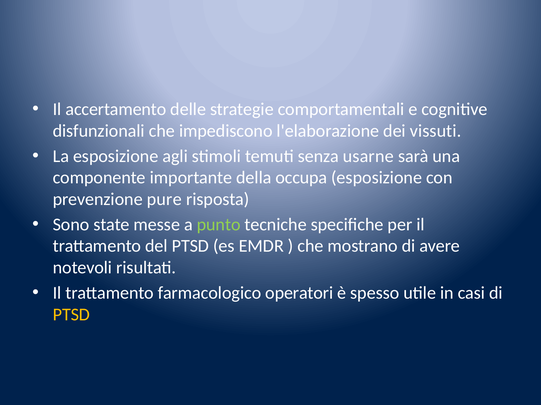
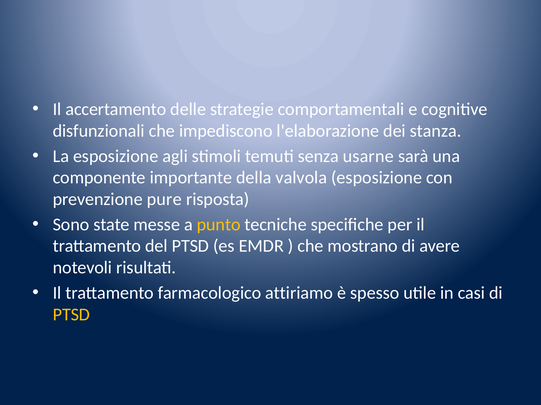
vissuti: vissuti -> stanza (436, 131)
occupa: occupa -> valvola (301, 178)
punto colour: light green -> yellow (219, 225)
operatori: operatori -> attiriamo (299, 293)
